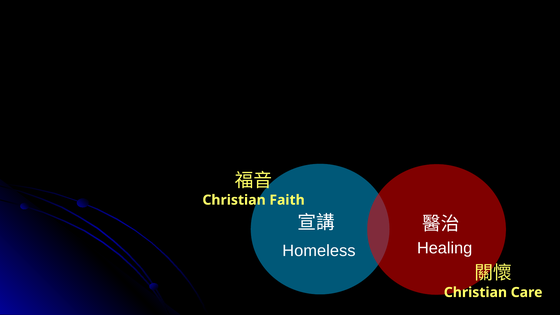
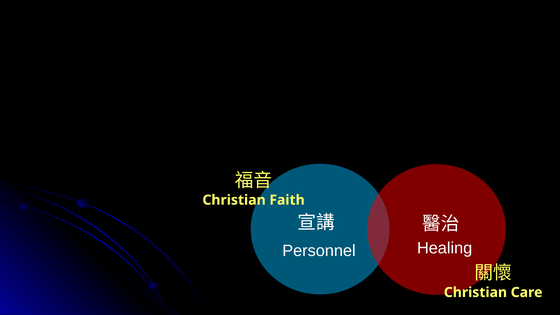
Homeless: Homeless -> Personnel (319, 251)
